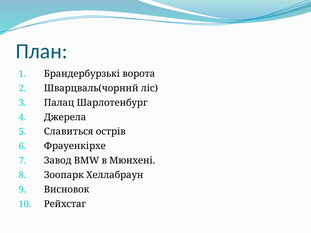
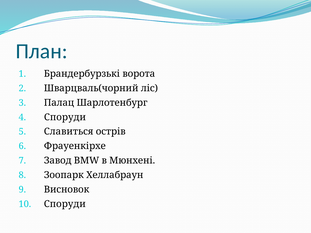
Джерела: Джерела -> Споруди (65, 117)
Рейхстаг: Рейхстаг -> Споруди (65, 204)
